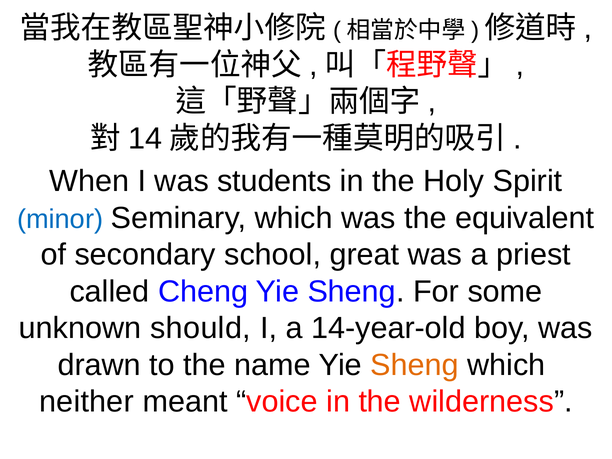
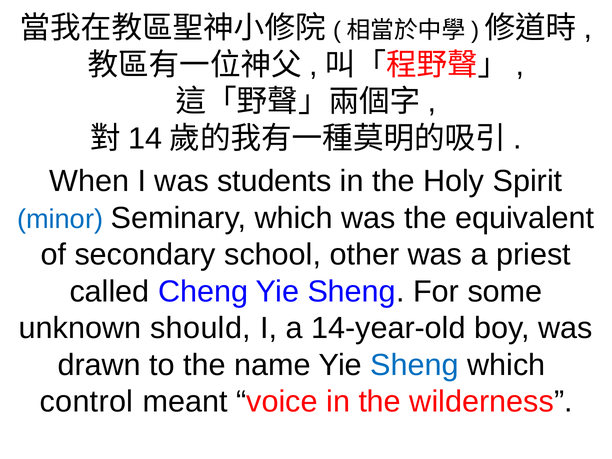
great: great -> other (364, 255)
Sheng colour: orange -> blue (415, 365)
neither: neither -> control (86, 402)
